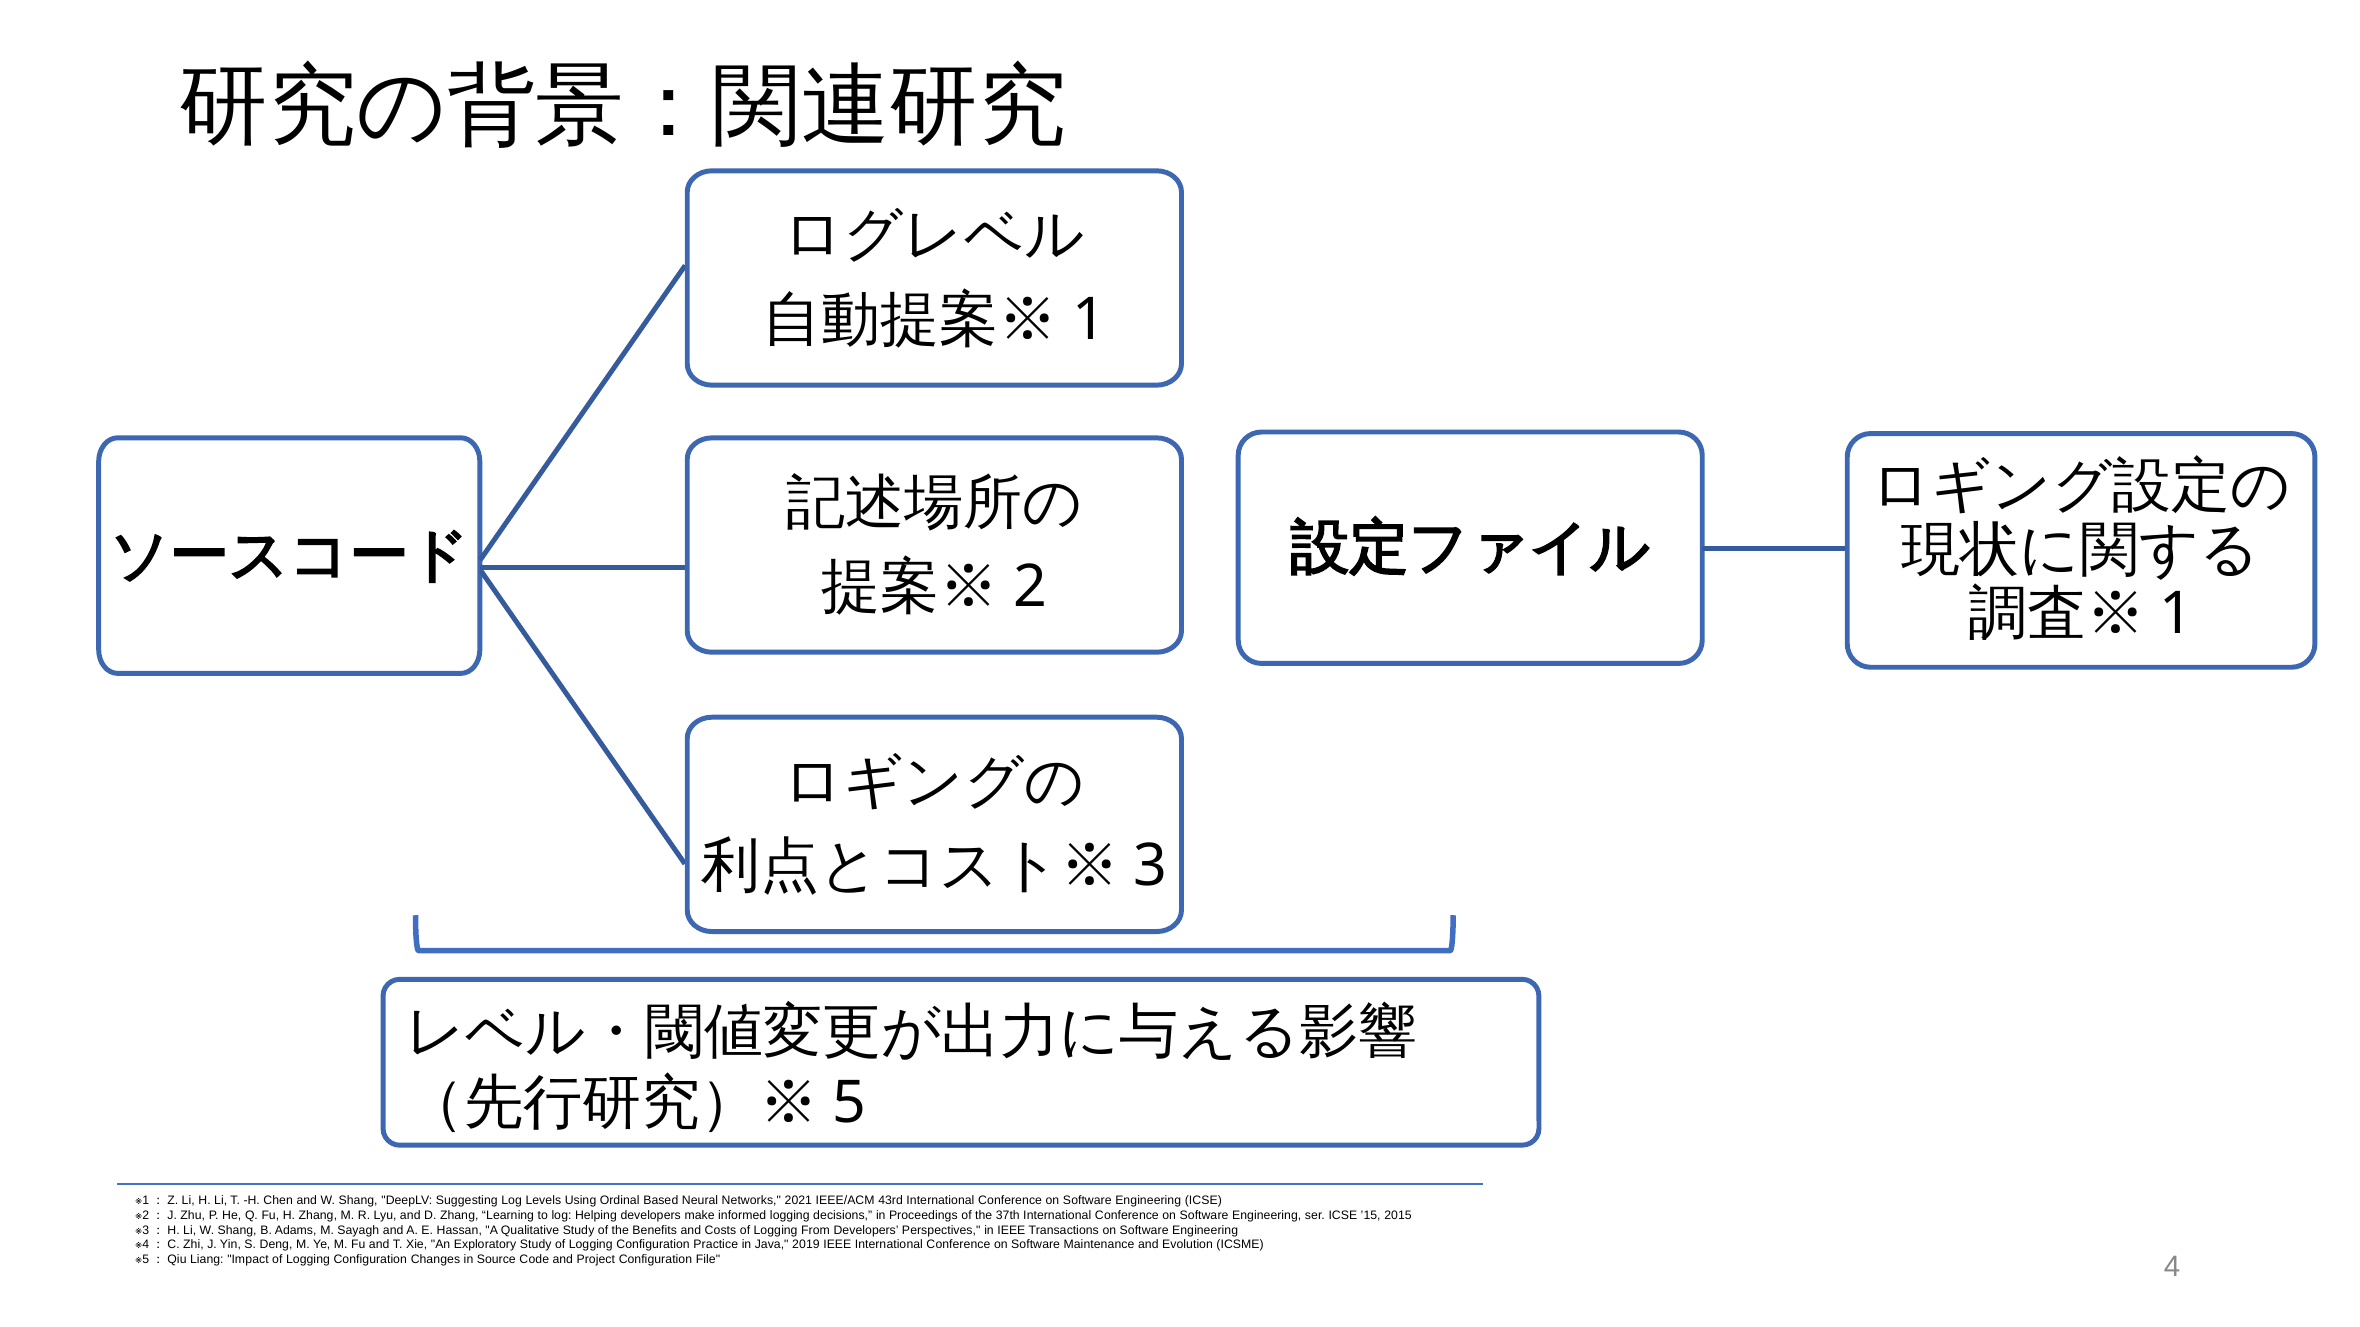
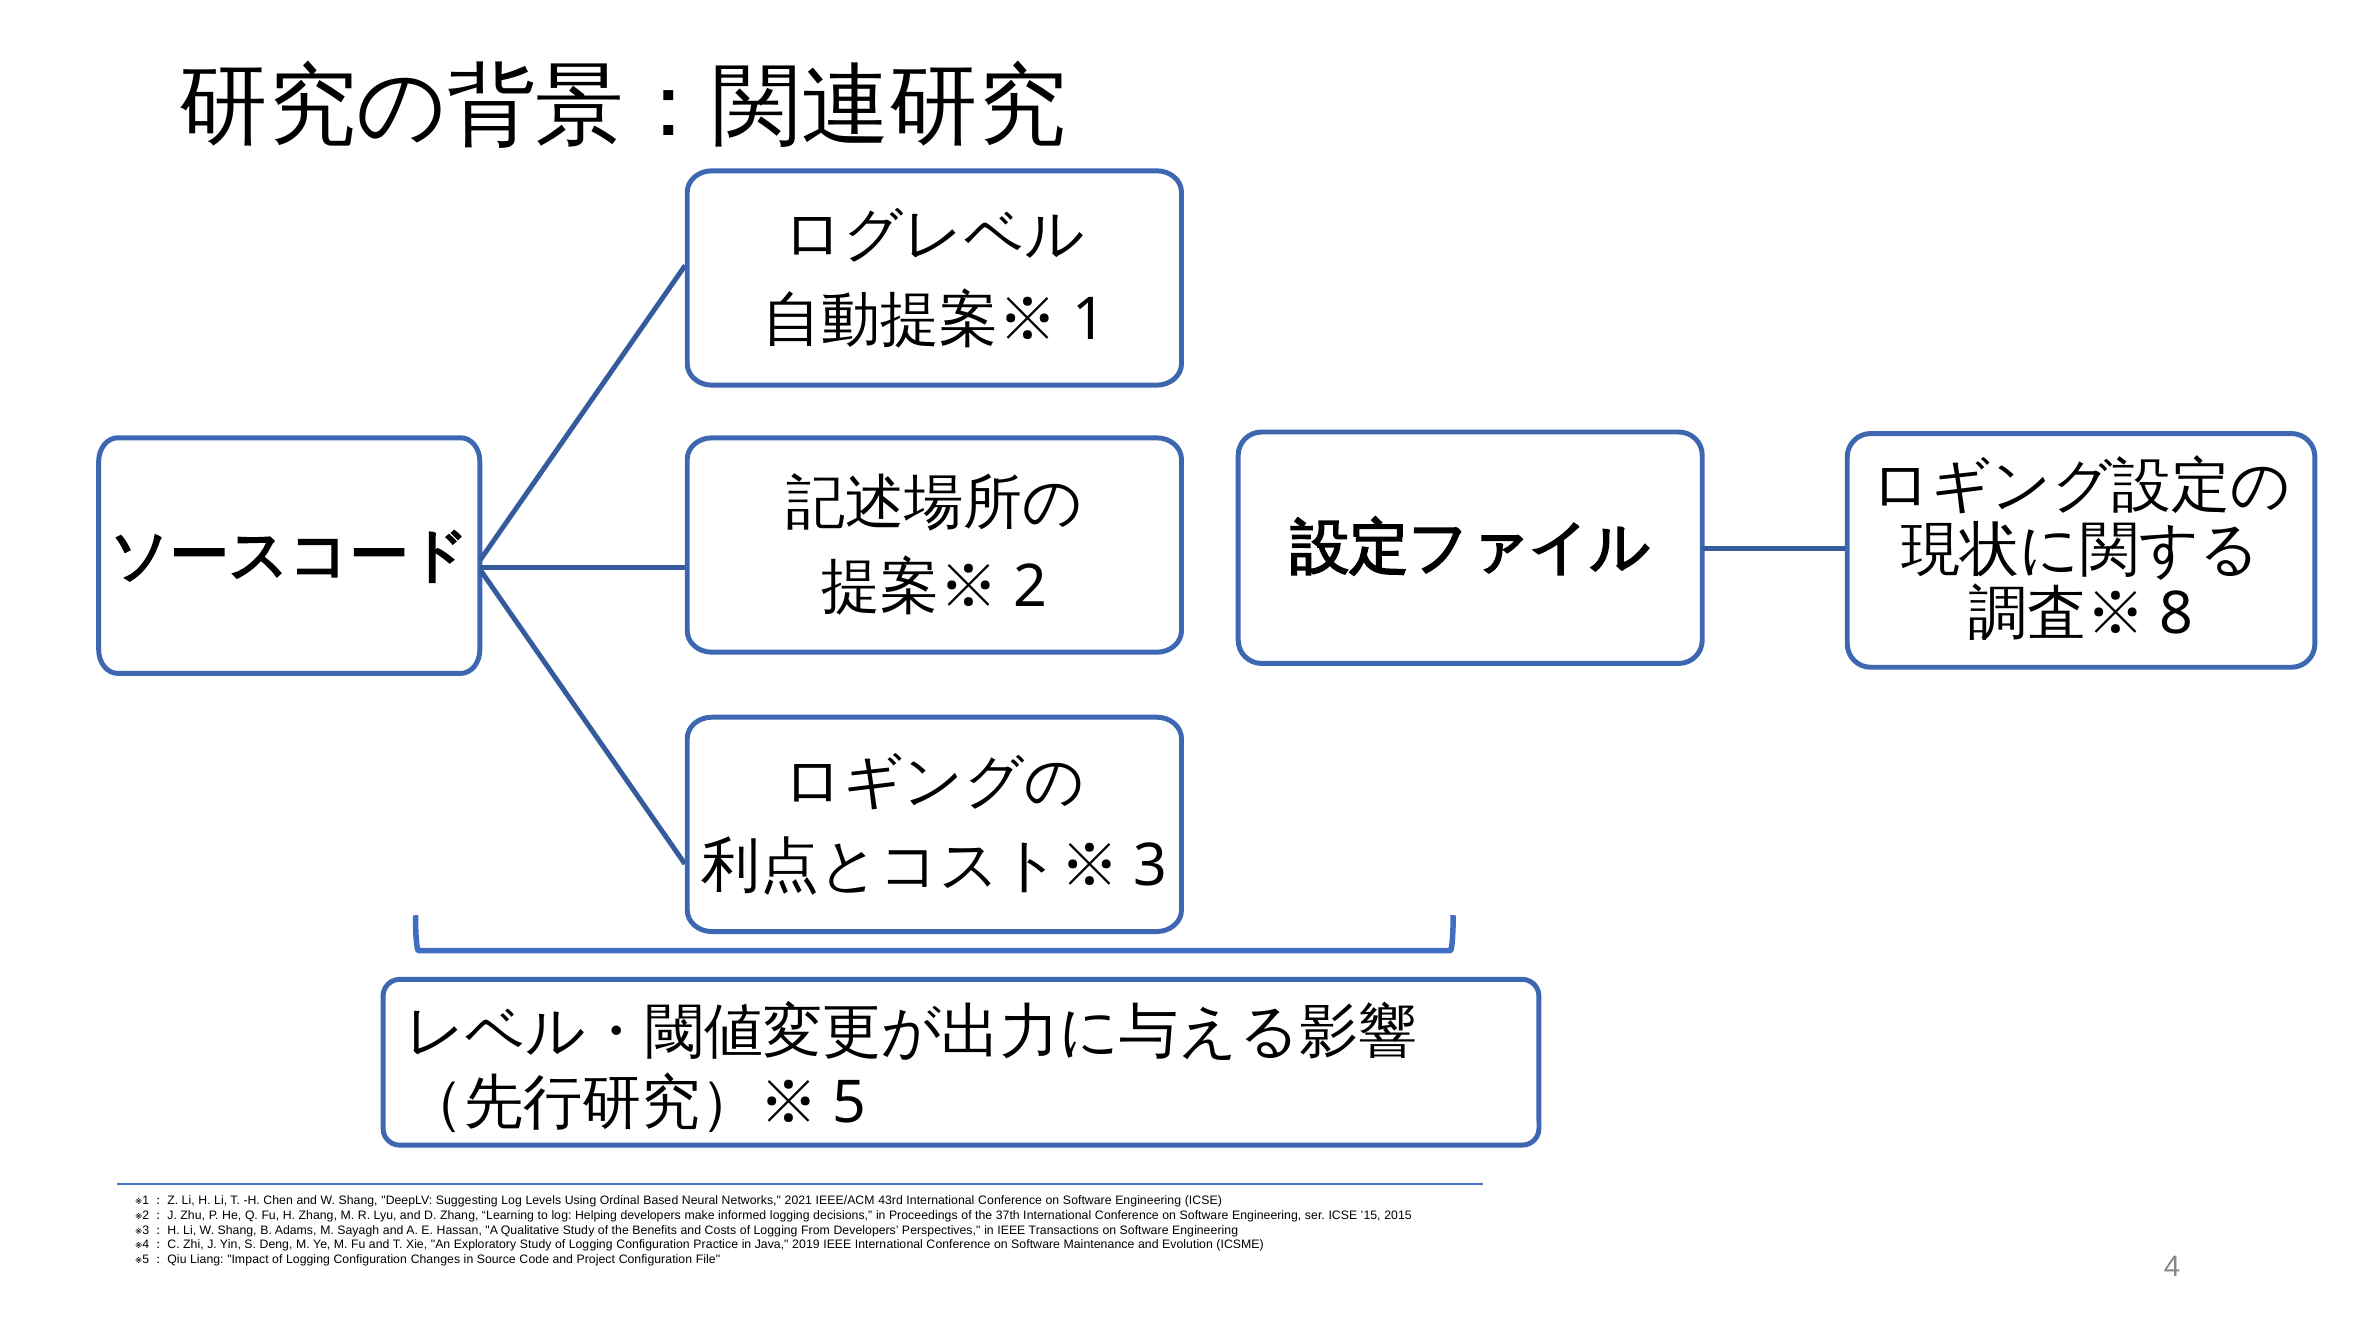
1: 1 -> 8 (2177, 614)
